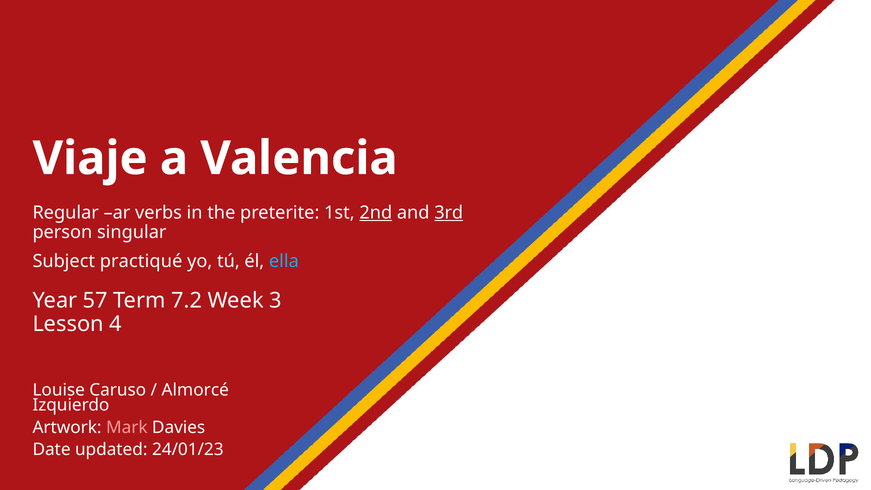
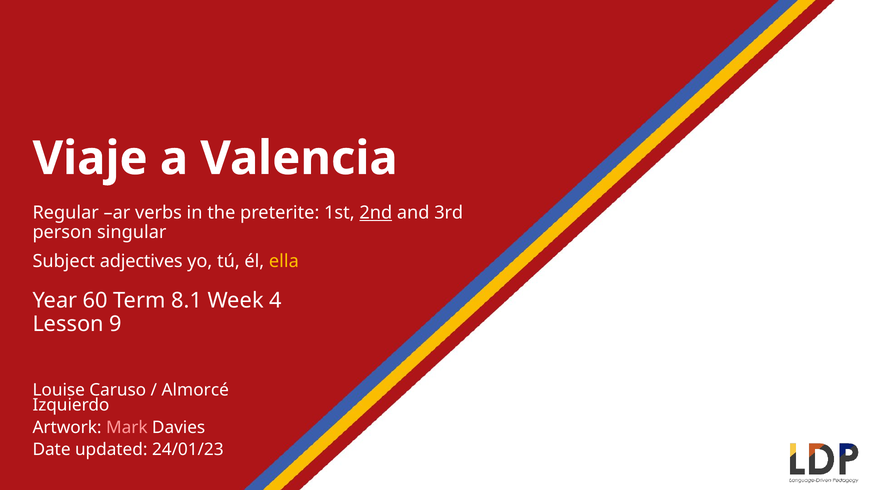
3rd underline: present -> none (449, 213)
practiqué: practiqué -> adjectives (141, 261)
ella colour: light blue -> yellow (284, 261)
57: 57 -> 60 (95, 300)
7.2: 7.2 -> 8.1 (187, 300)
3: 3 -> 4 (276, 300)
4: 4 -> 9 (115, 324)
